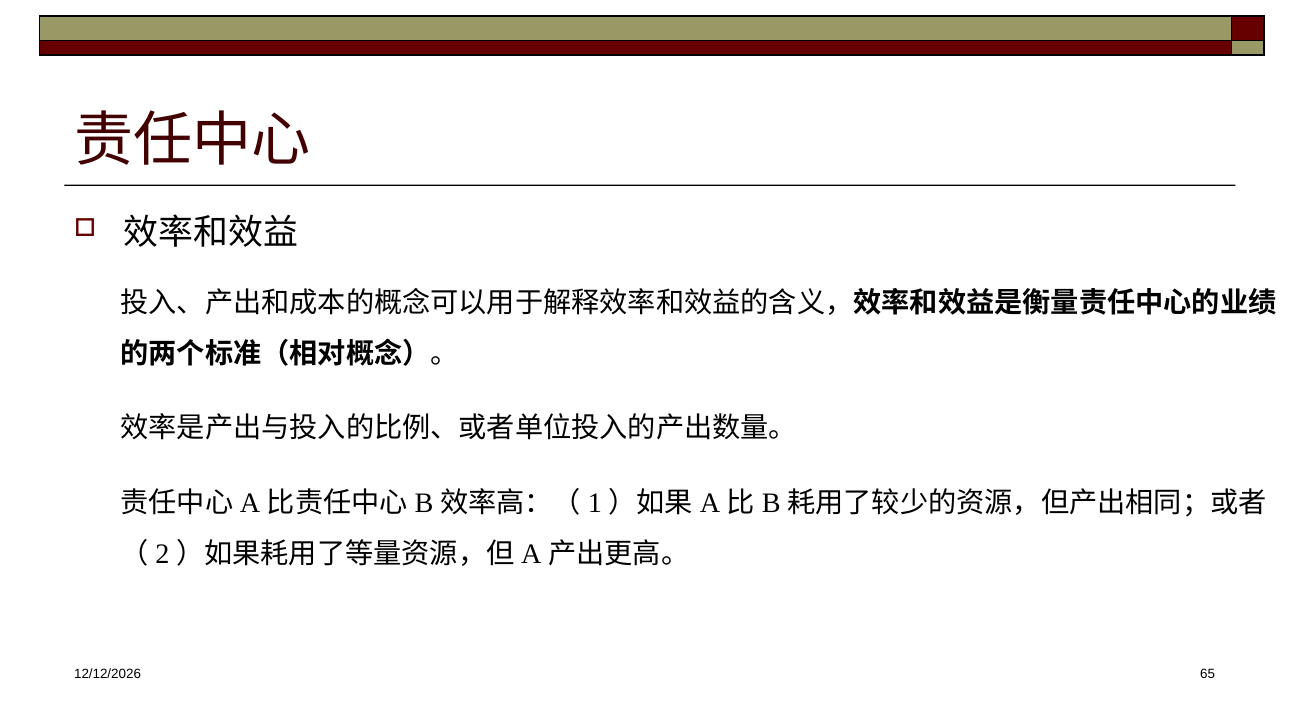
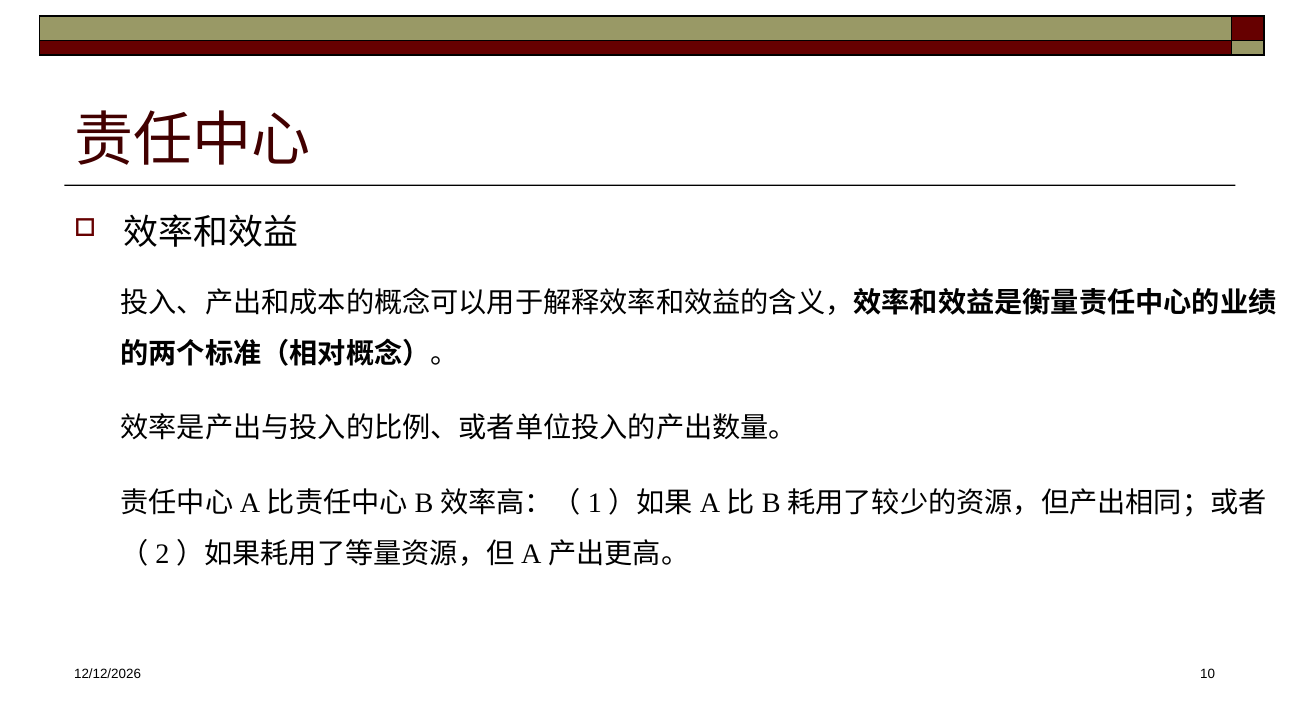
65: 65 -> 10 (1208, 674)
